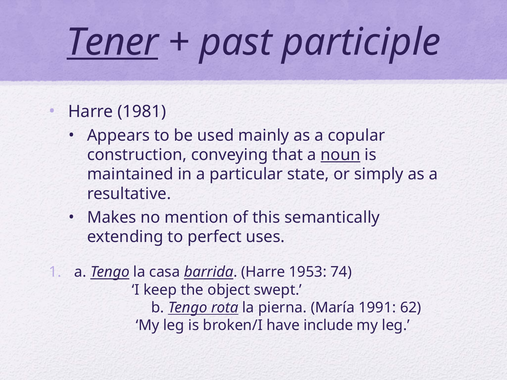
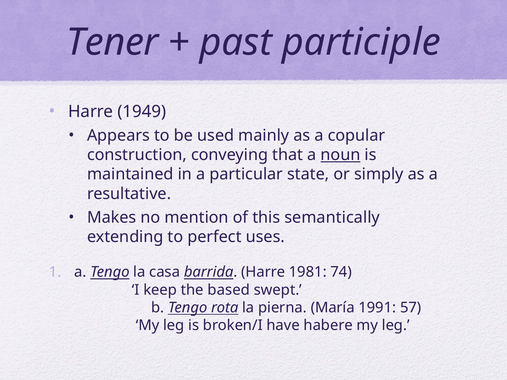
Tener underline: present -> none (112, 42)
1981: 1981 -> 1949 (142, 112)
1953: 1953 -> 1981 (308, 272)
object: object -> based (229, 290)
62: 62 -> 57 (411, 308)
include: include -> habere (328, 326)
